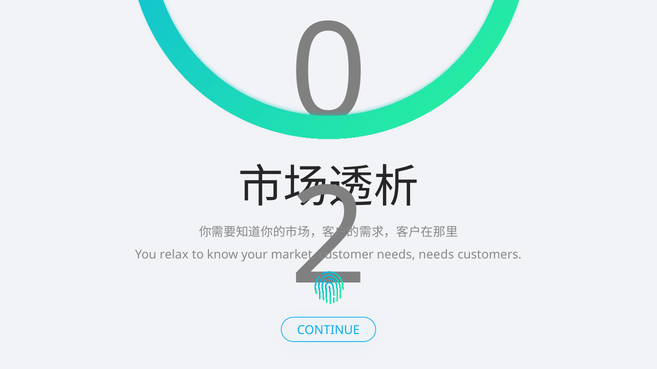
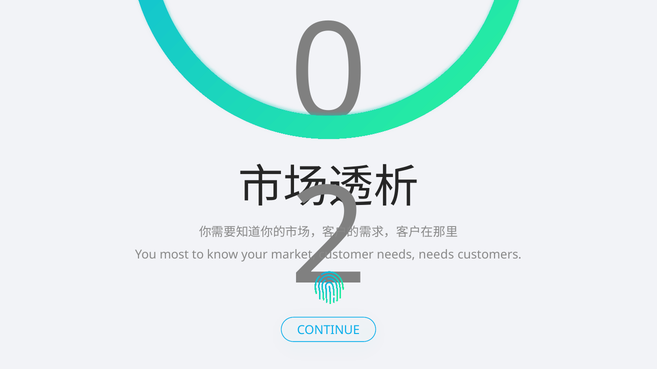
relax: relax -> most (174, 255)
